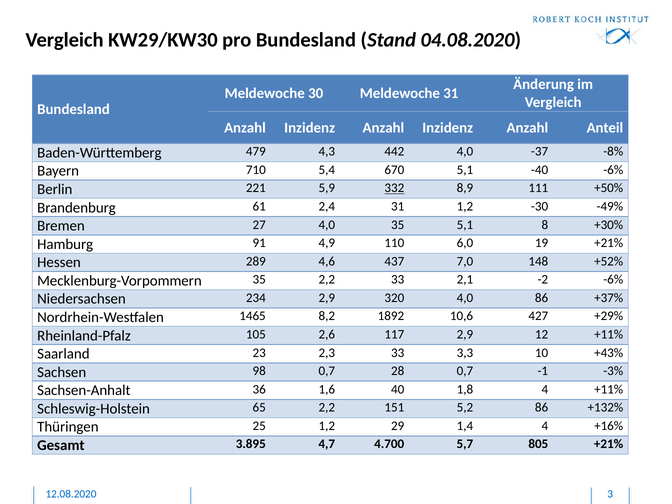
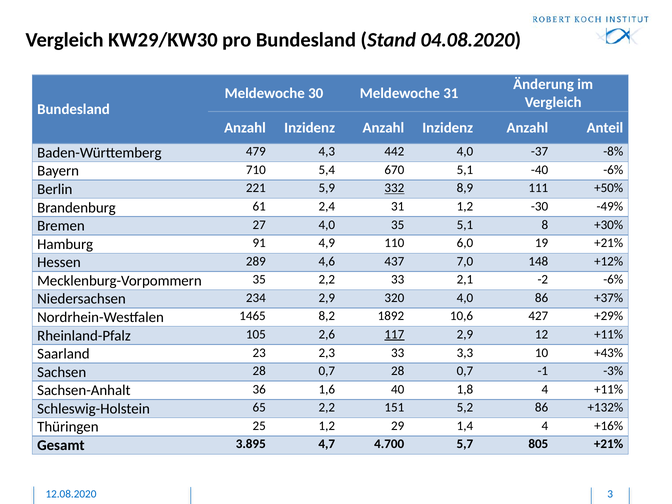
+52%: +52% -> +12% (609, 261)
117 underline: none -> present (394, 334)
Sachsen 98: 98 -> 28 (259, 371)
